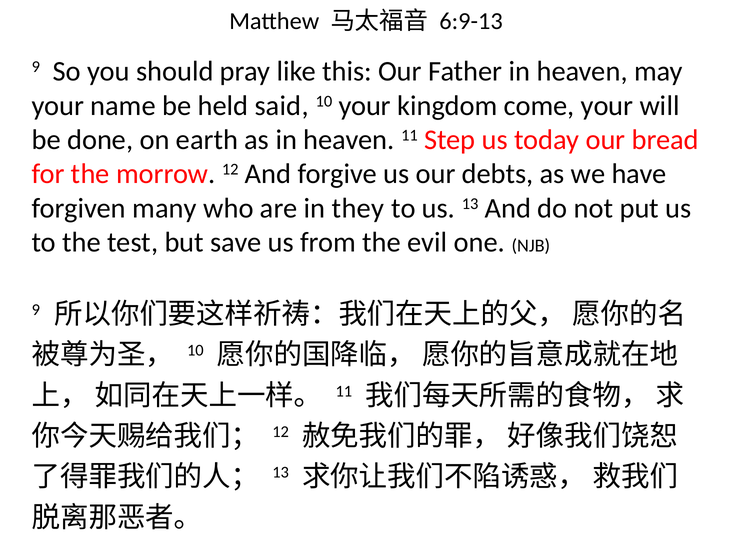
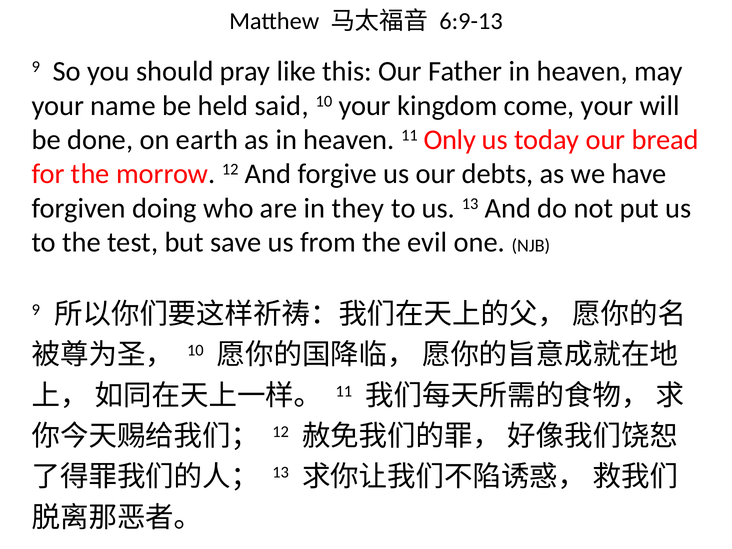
Step: Step -> Only (450, 140)
many: many -> doing (165, 208)
